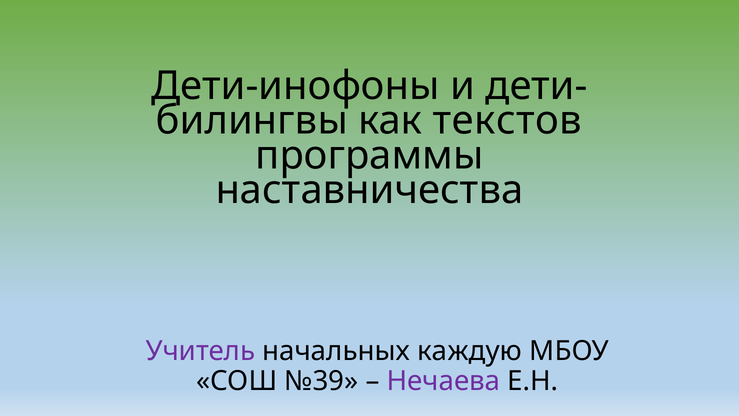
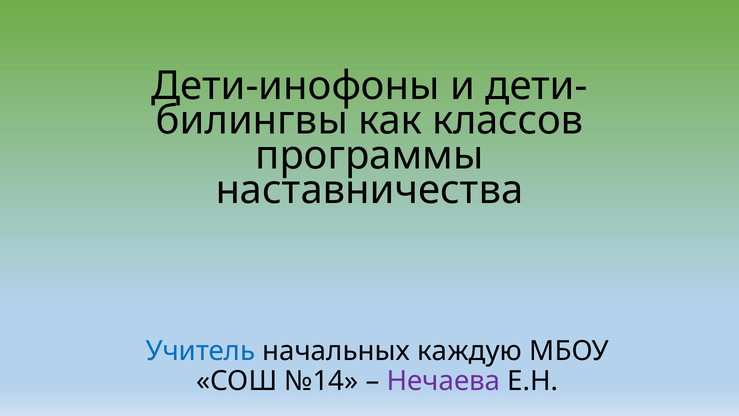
текстов: текстов -> классов (508, 121)
Учитель colour: purple -> blue (200, 351)
№39: №39 -> №14 (321, 381)
